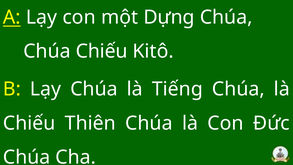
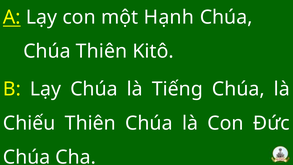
Dựng: Dựng -> Hạnh (169, 17)
Chúa Chiếu: Chiếu -> Thiên (101, 51)
